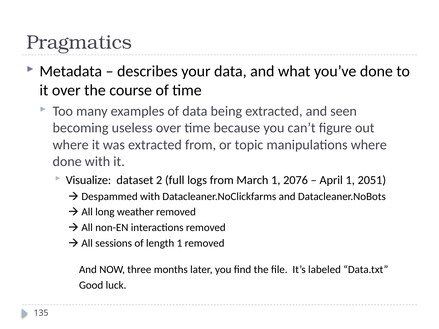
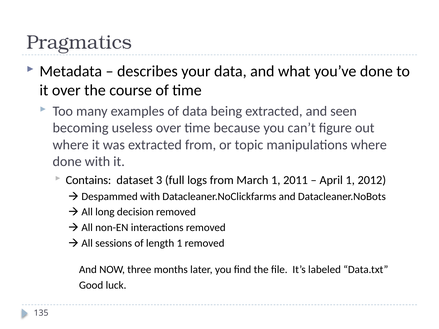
Visualize: Visualize -> Contains (88, 180)
2: 2 -> 3 (159, 180)
2076: 2076 -> 2011 (296, 180)
2051: 2051 -> 2012 (372, 180)
weather: weather -> decision (135, 212)
